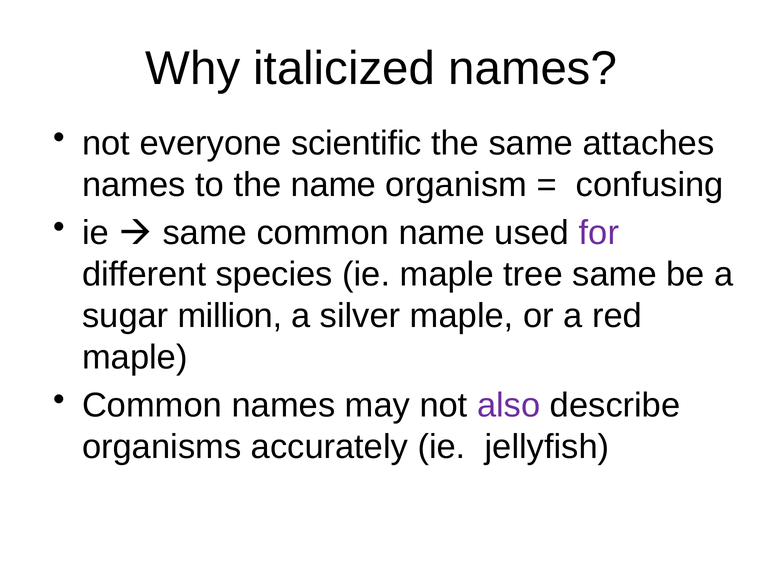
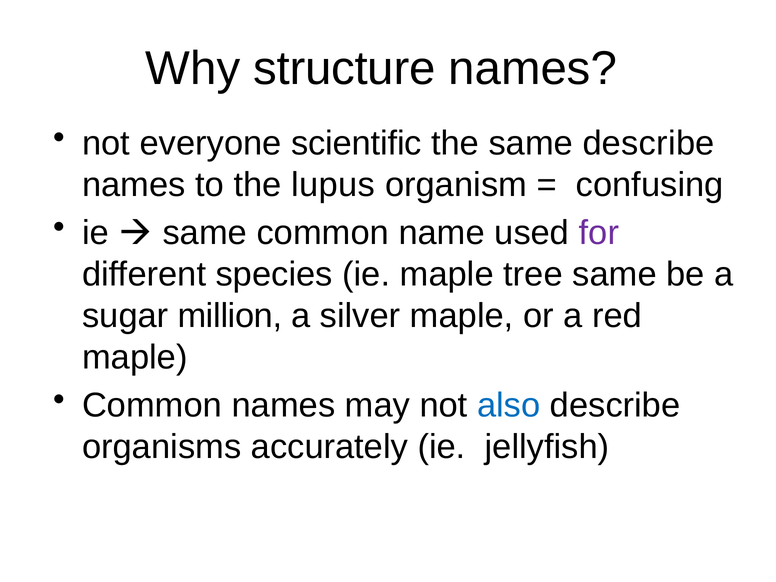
italicized: italicized -> structure (344, 69)
same attaches: attaches -> describe (649, 143)
the name: name -> lupus (333, 185)
also colour: purple -> blue (509, 406)
